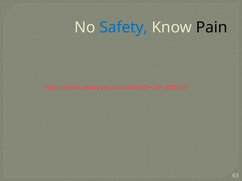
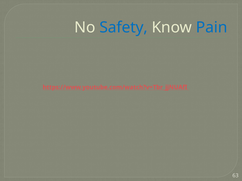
Pain colour: black -> blue (212, 28)
